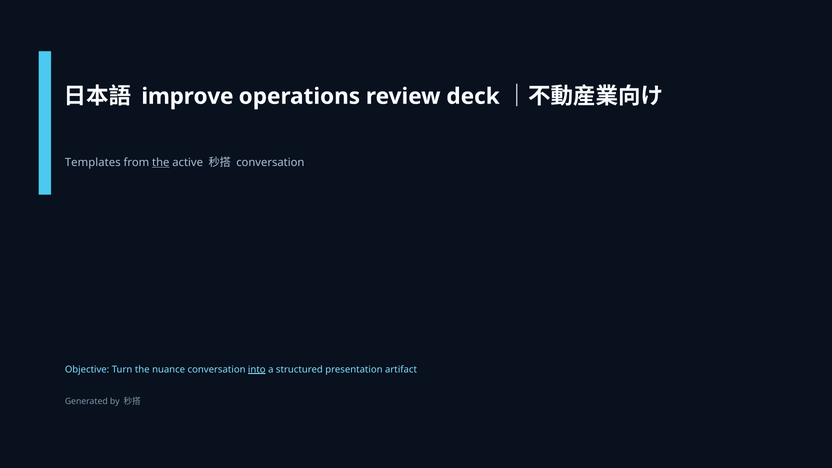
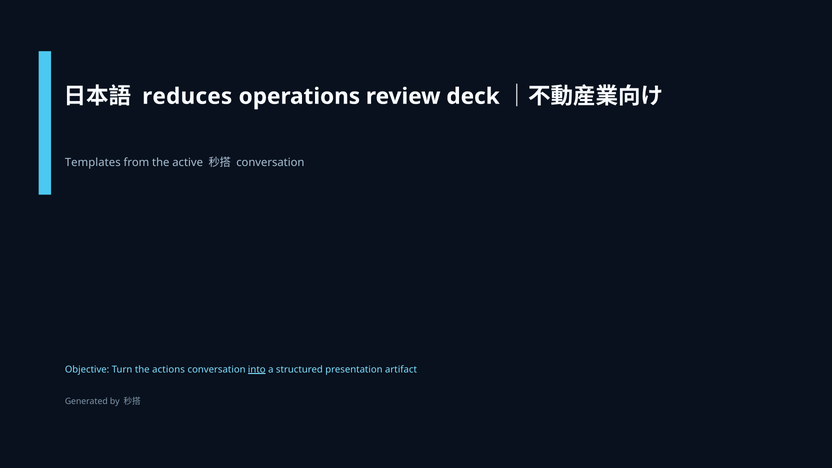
improve: improve -> reduces (187, 96)
the underline: present -> none (161, 162)
nuance: nuance -> actions (169, 369)
